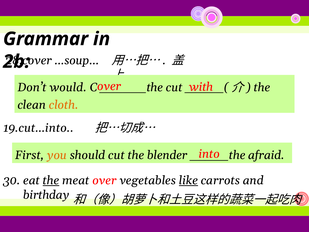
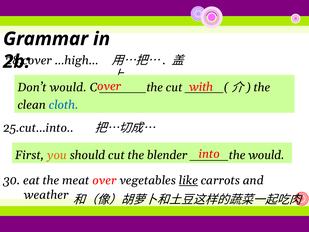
…soup…: …soup… -> …high… (77, 60)
cloth colour: orange -> blue (64, 105)
19.cut…into: 19.cut…into -> 25.cut…into (38, 128)
afraid: afraid -> would (266, 155)
the underline: present -> none (51, 180)
birthday: birthday -> weather (46, 195)
